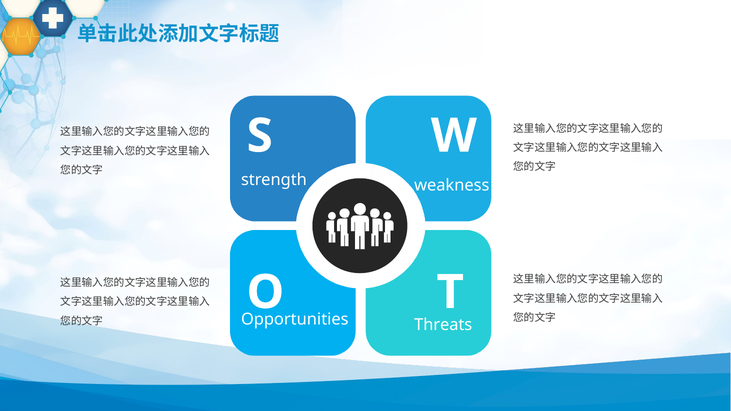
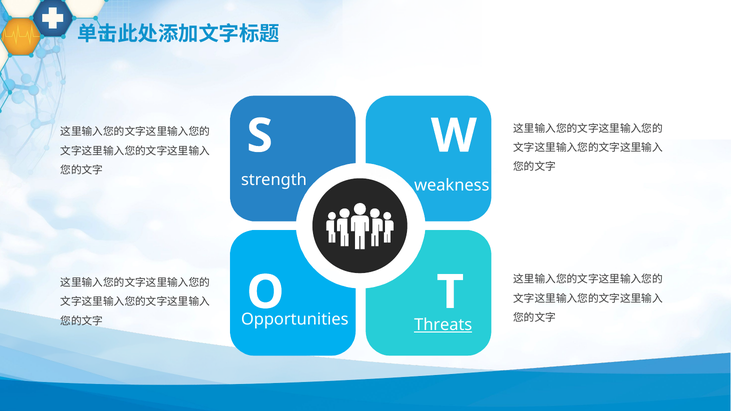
Threats underline: none -> present (443, 325)
